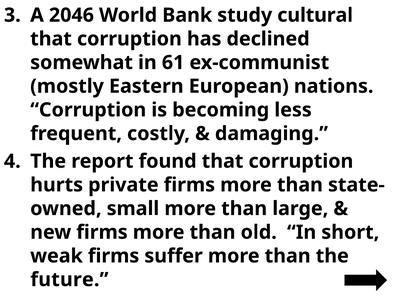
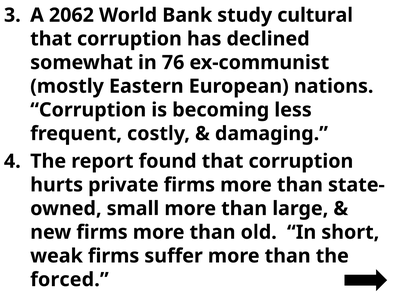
2046: 2046 -> 2062 (71, 15)
61: 61 -> 76 (173, 62)
future: future -> forced (69, 279)
